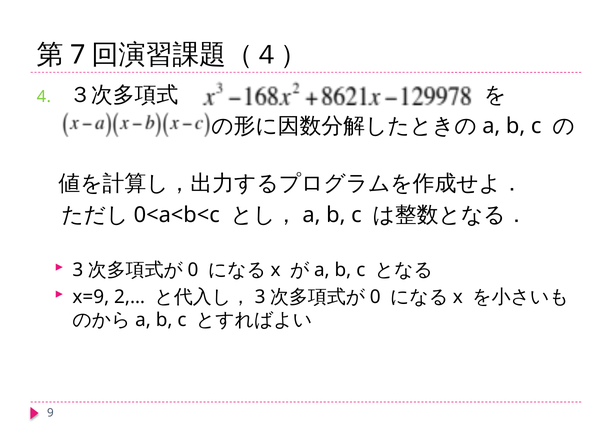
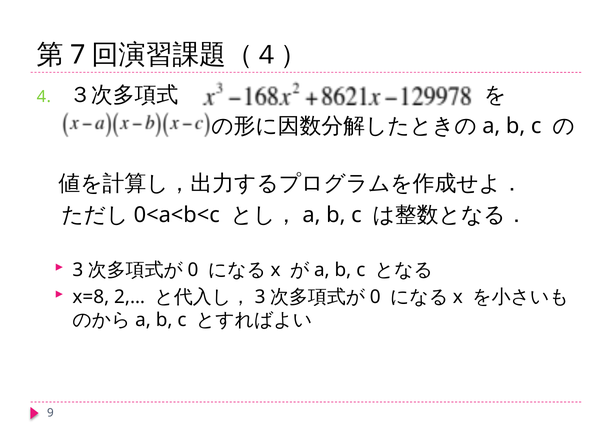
x=9: x=9 -> x=8 (91, 297)
